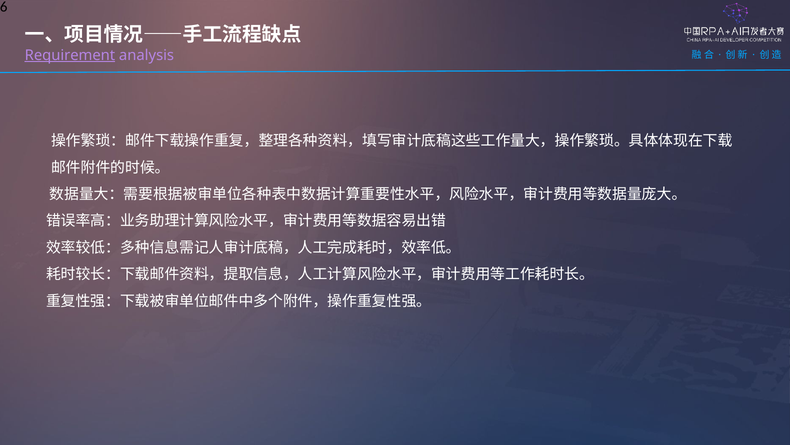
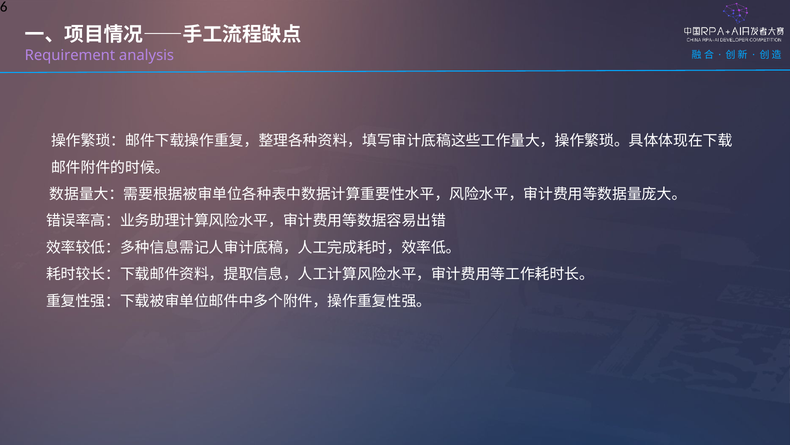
Requirement underline: present -> none (70, 55)
